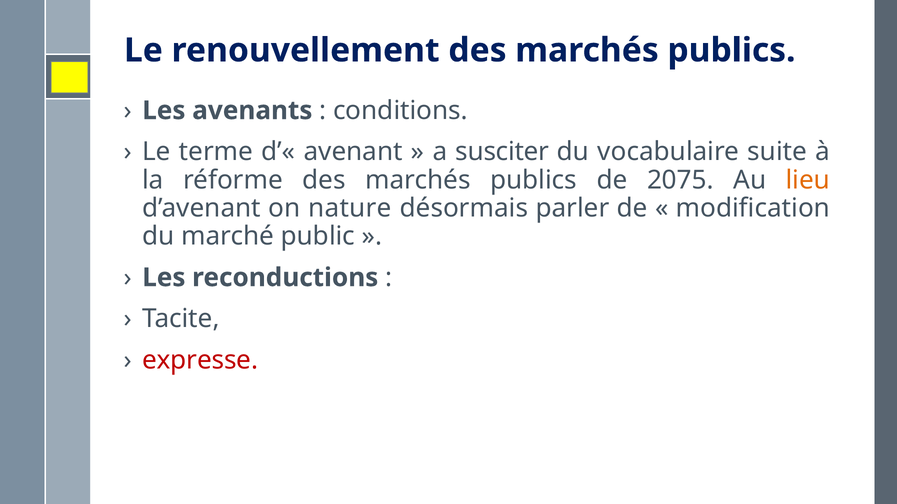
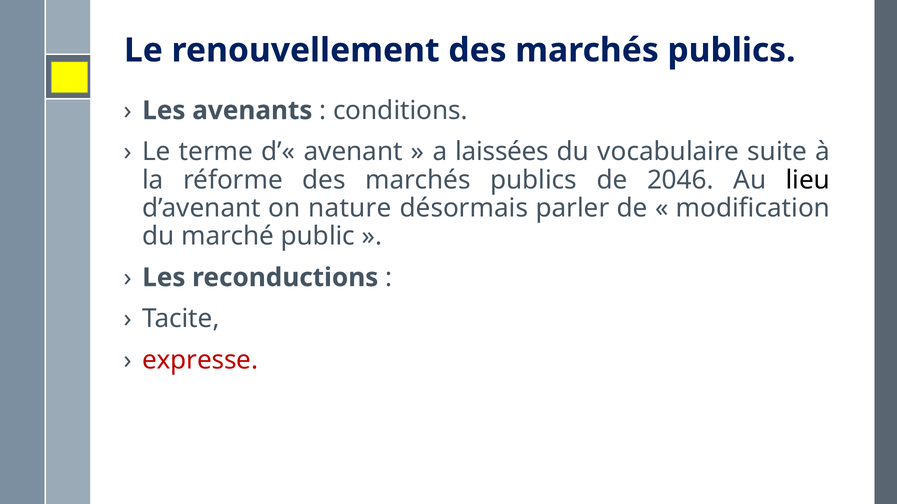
susciter: susciter -> laissées (502, 152)
2075: 2075 -> 2046 (680, 180)
lieu colour: orange -> black (808, 180)
